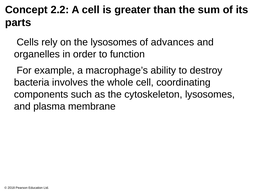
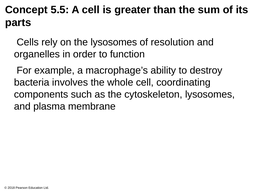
2.2: 2.2 -> 5.5 (60, 10)
advances: advances -> resolution (172, 42)
